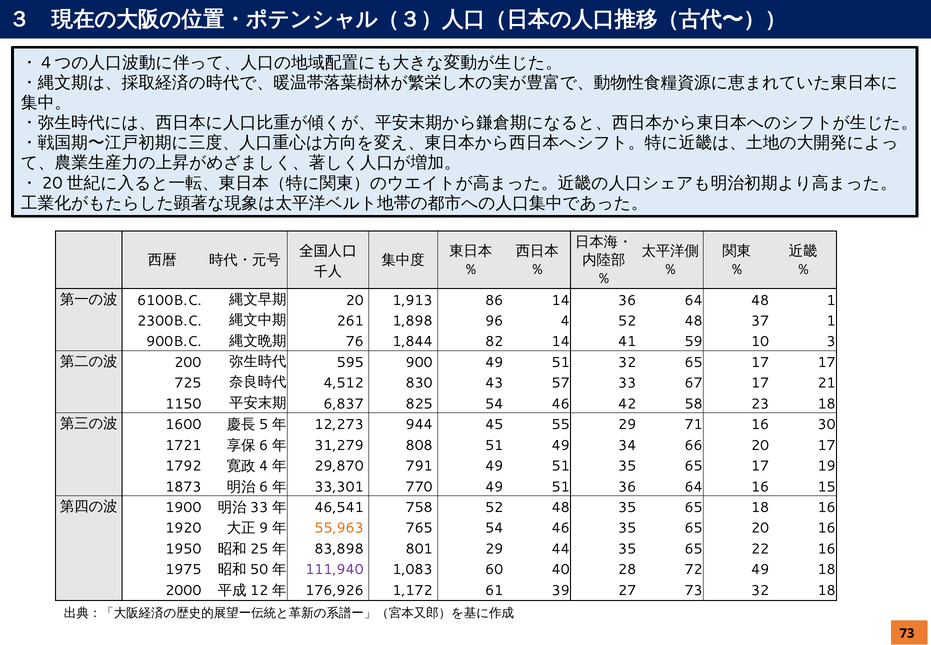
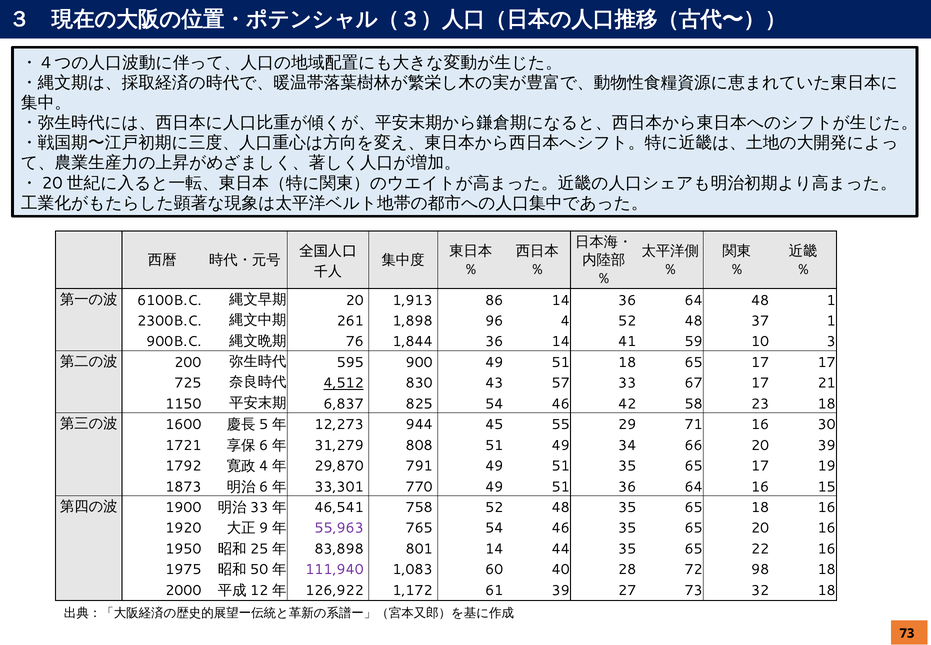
1,844 82: 82 -> 36 (494, 341)
51 32: 32 -> 18 (627, 362)
4,512 underline: none -> present (344, 383)
20 17: 17 -> 39 (827, 445)
55,963 colour: orange -> purple (339, 528)
801 29: 29 -> 14 (494, 549)
72 49: 49 -> 98 (760, 569)
176,926: 176,926 -> 126,922 (334, 590)
